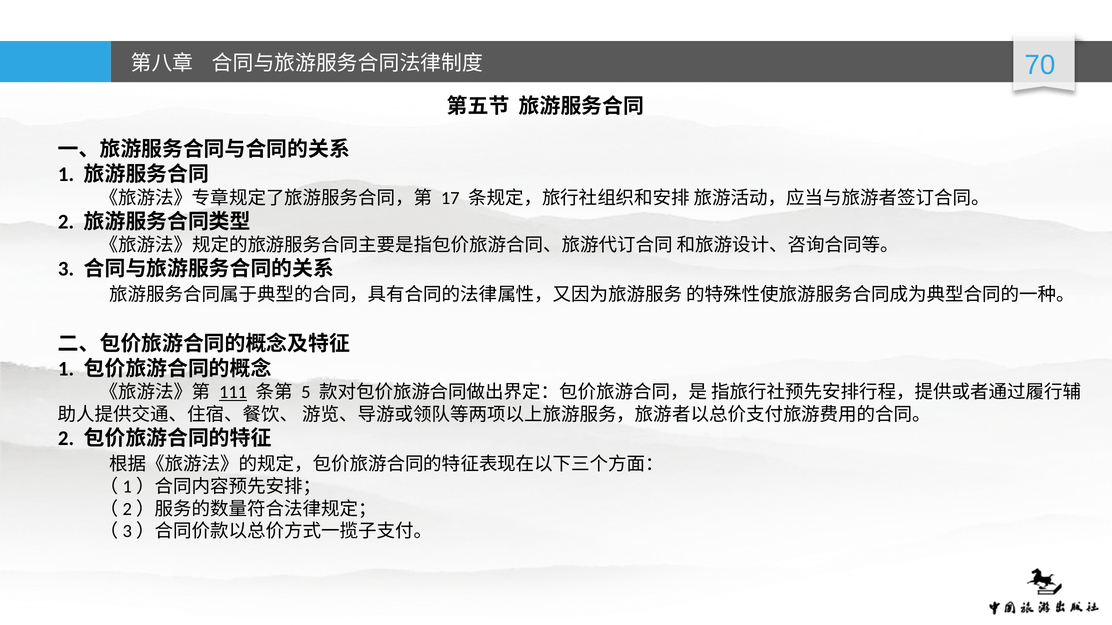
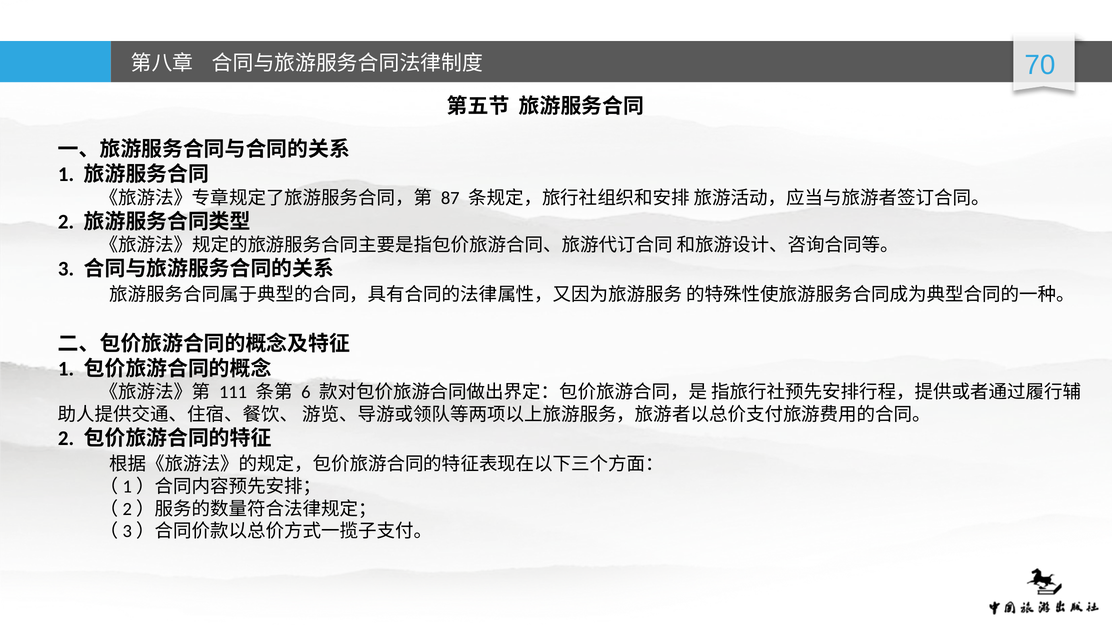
17: 17 -> 87 (450, 198)
111 underline: present -> none (233, 393)
5: 5 -> 6 (306, 393)
